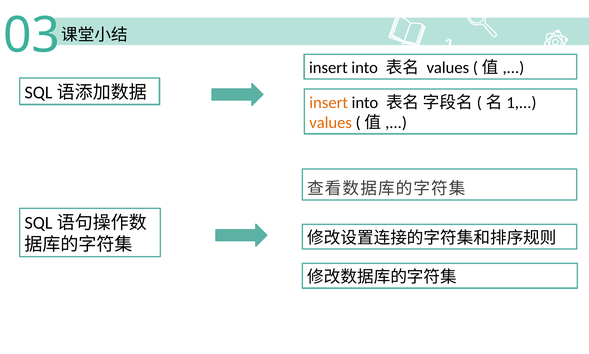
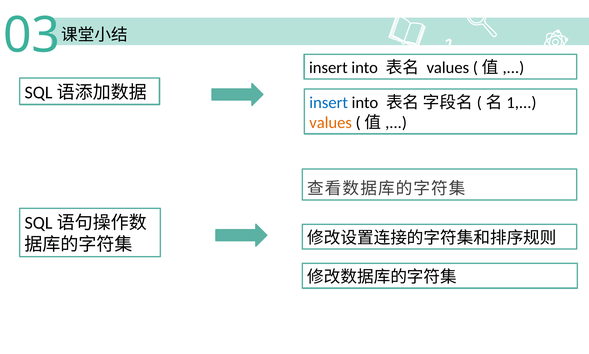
insert colour: orange -> blue (329, 102)
